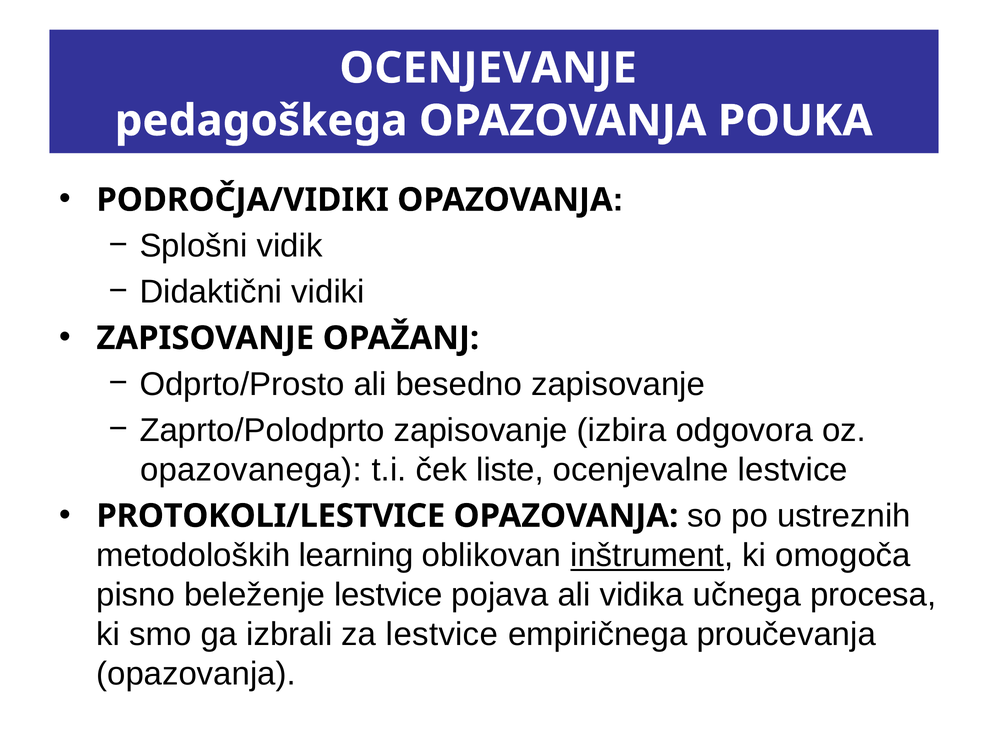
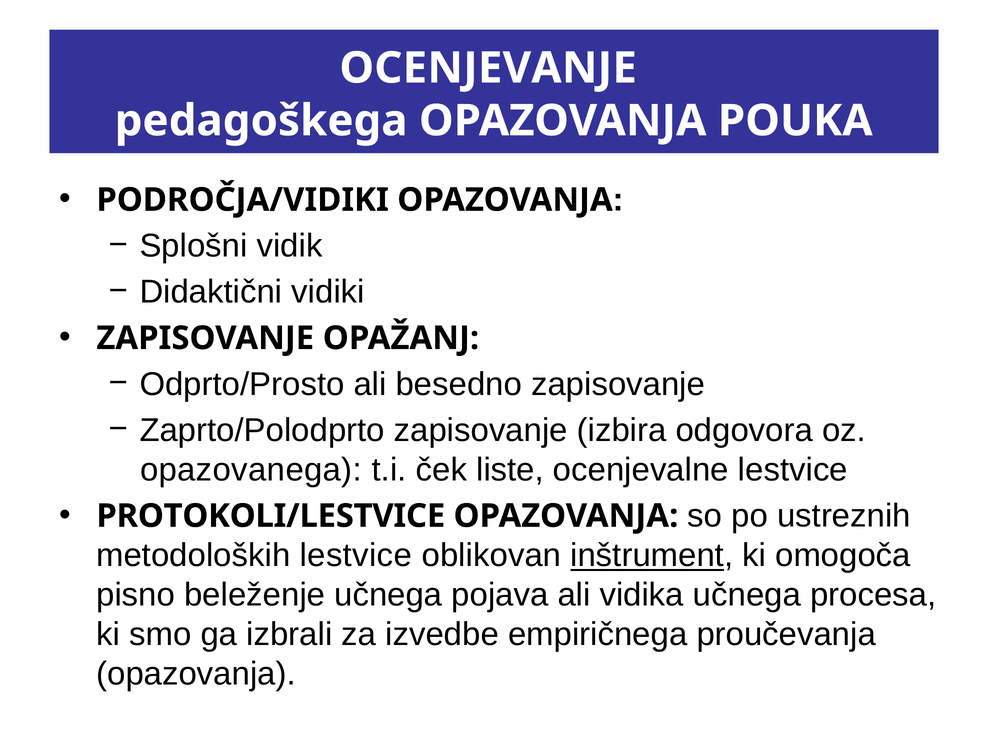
metodoloških learning: learning -> lestvice (356, 556)
beleženje lestvice: lestvice -> učnega (388, 595)
za lestvice: lestvice -> izvedbe (442, 635)
